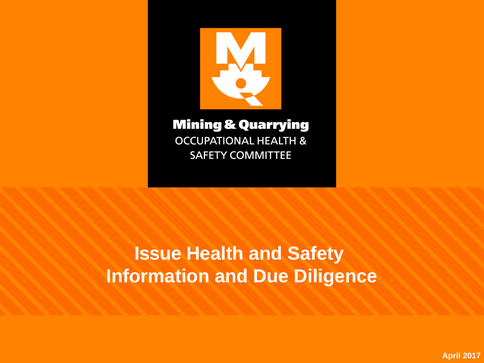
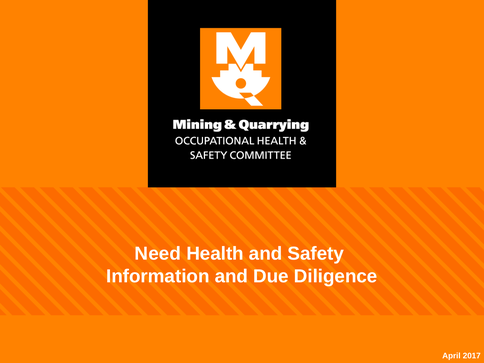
Issue: Issue -> Need (158, 254)
